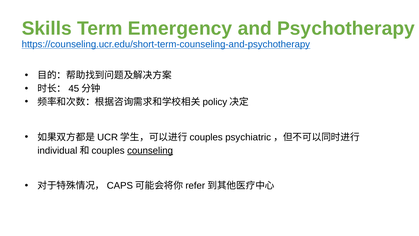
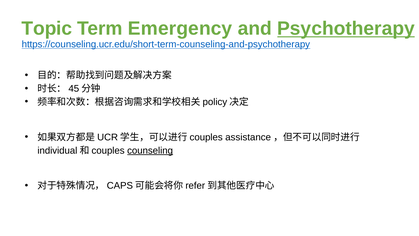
Skills: Skills -> Topic (47, 29)
Psychotherapy underline: none -> present (346, 29)
psychiatric: psychiatric -> assistance (248, 137)
